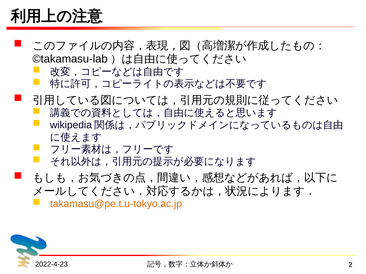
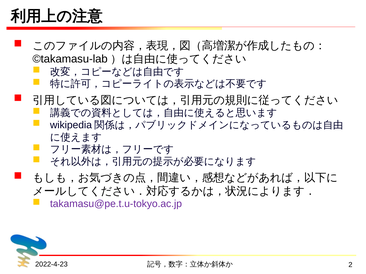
takamasu@pe.t.u-tokyo.ac.jp colour: orange -> purple (116, 204)
